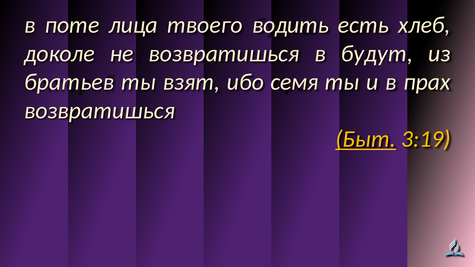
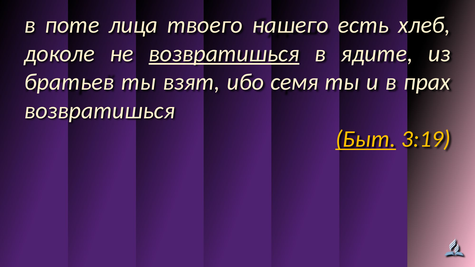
водить: водить -> нашего (290, 25)
возвратишься underline: none -> present (224, 54)
будут: будут -> ядите (377, 54)
